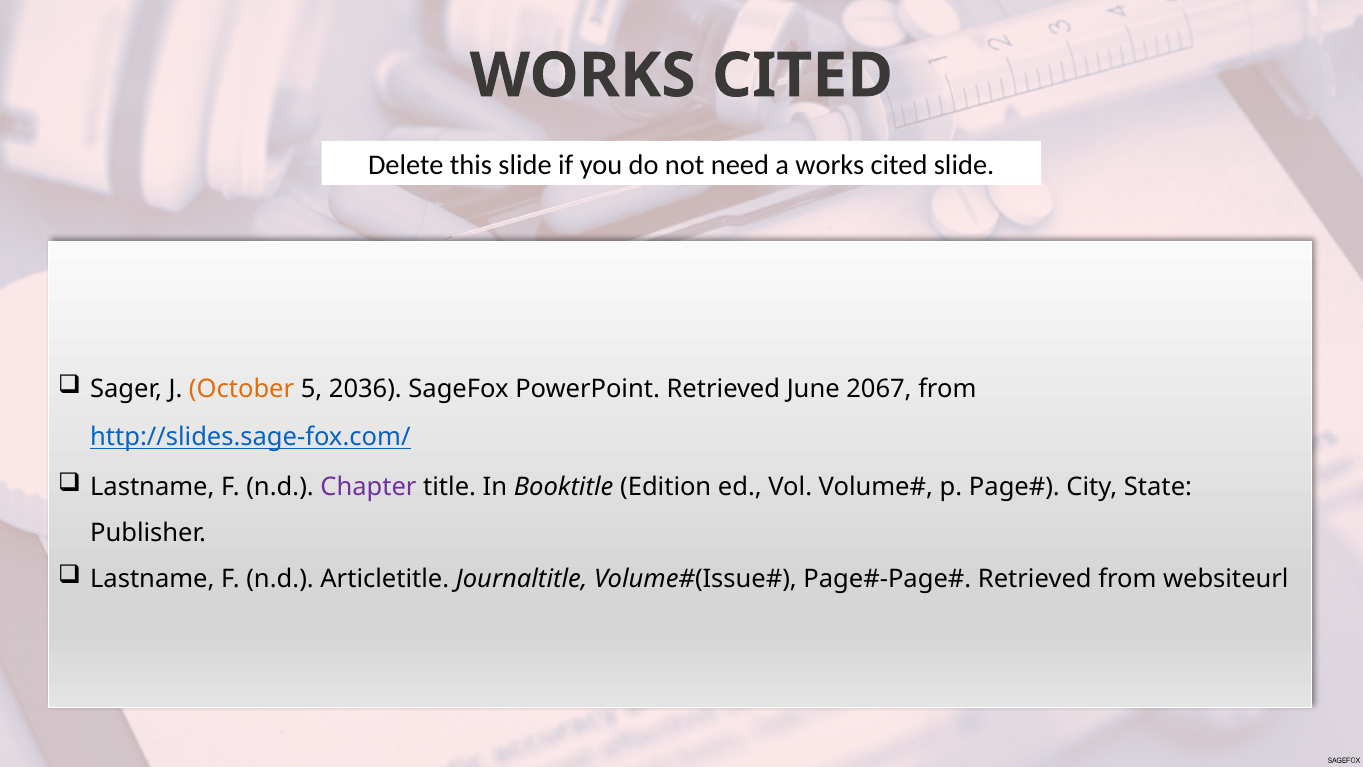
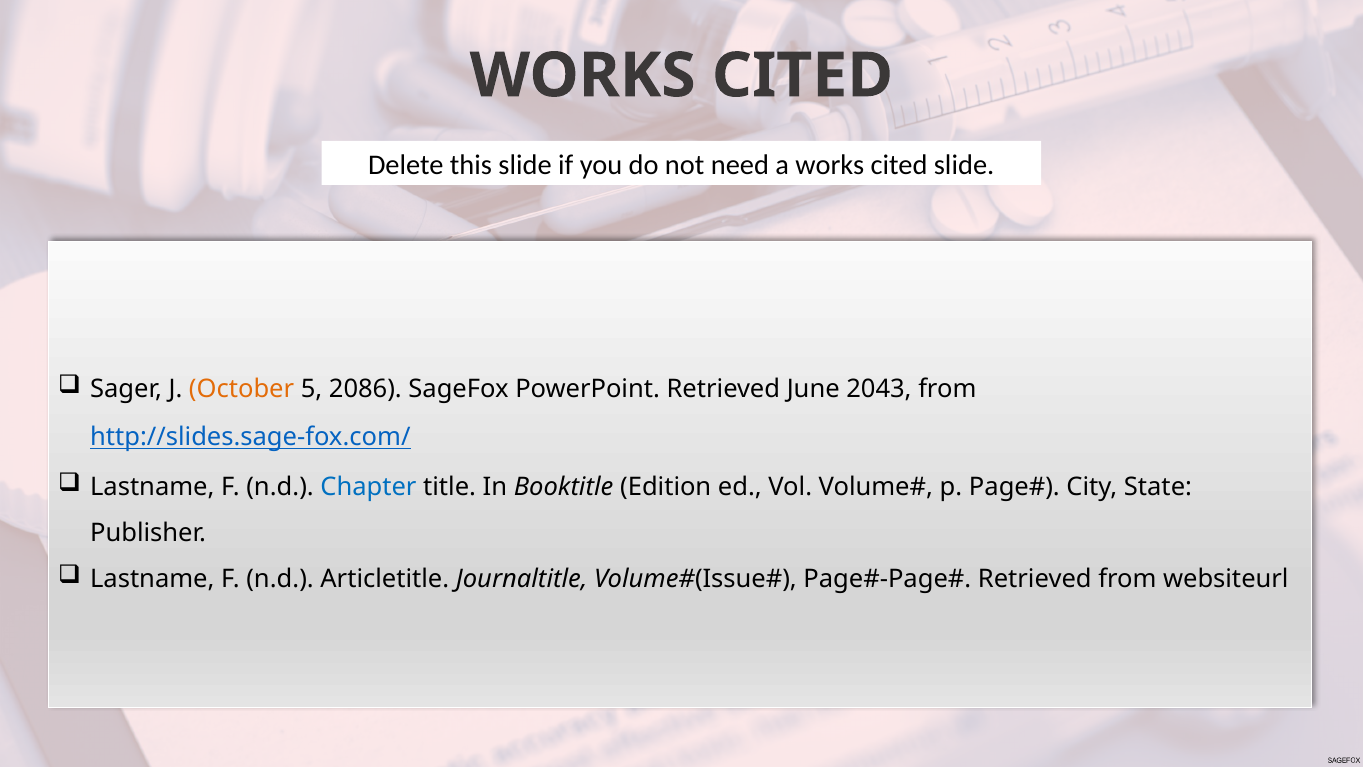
2036: 2036 -> 2086 (365, 389)
2067: 2067 -> 2043 (879, 389)
Chapter colour: purple -> blue (368, 487)
